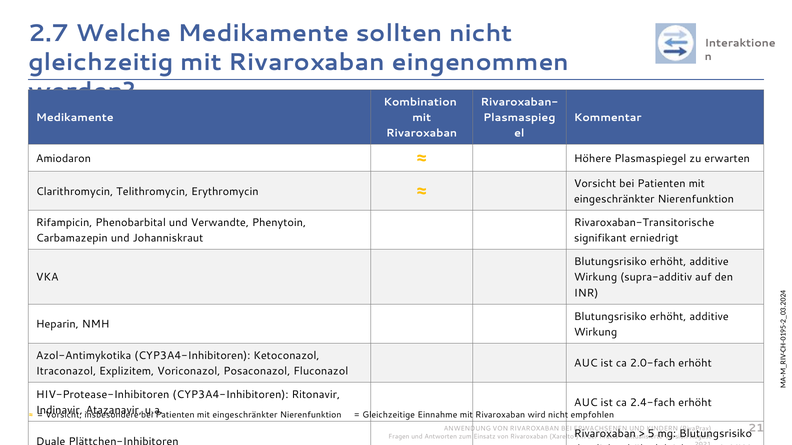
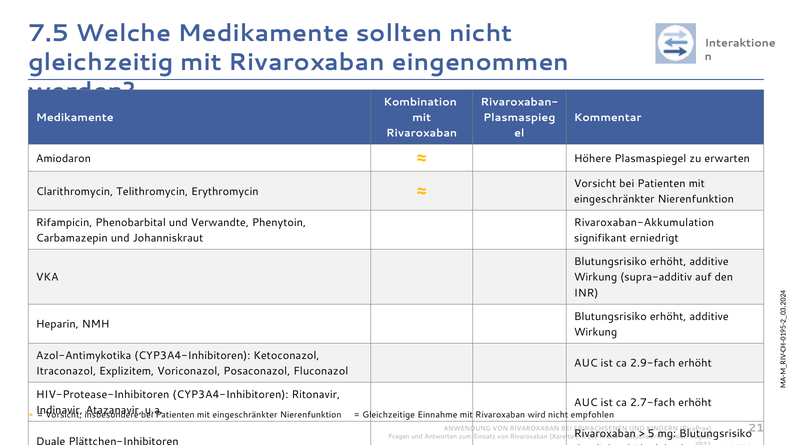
2.7: 2.7 -> 7.5 (49, 33)
Rivaroxaban-Transitorische: Rivaroxaban-Transitorische -> Rivaroxaban-Akkumulation (644, 223)
2.0-fach: 2.0-fach -> 2.9-fach (653, 364)
2.4-fach: 2.4-fach -> 2.7-fach (653, 403)
